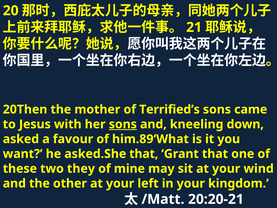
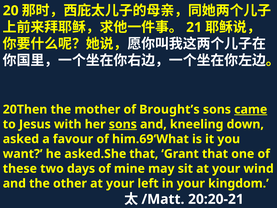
Terrified’s: Terrified’s -> Brought’s (169, 109)
came underline: none -> present (251, 109)
him.89‘What: him.89‘What -> him.69‘What (150, 139)
they: they -> days (81, 168)
